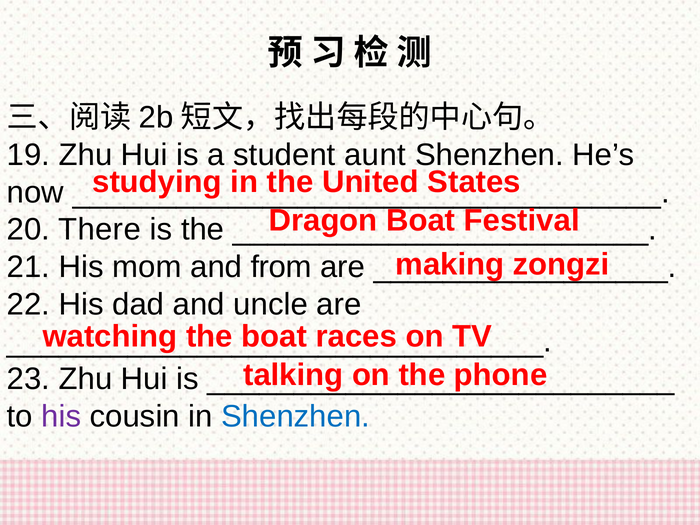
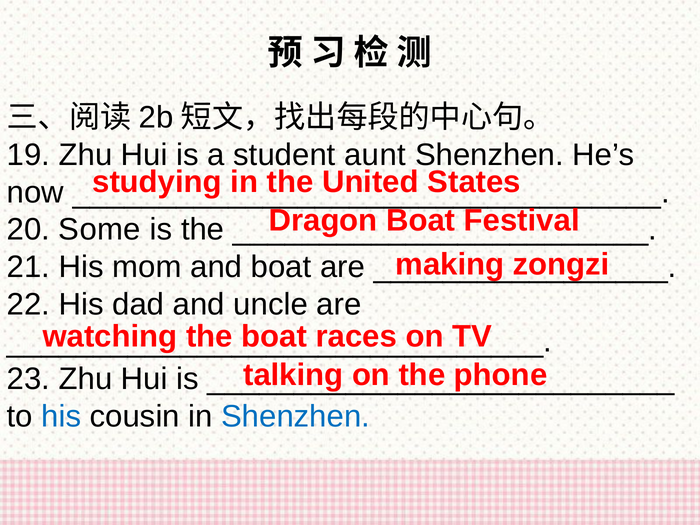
There: There -> Some (100, 230)
and from: from -> boat (281, 267)
his colour: purple -> blue (61, 416)
